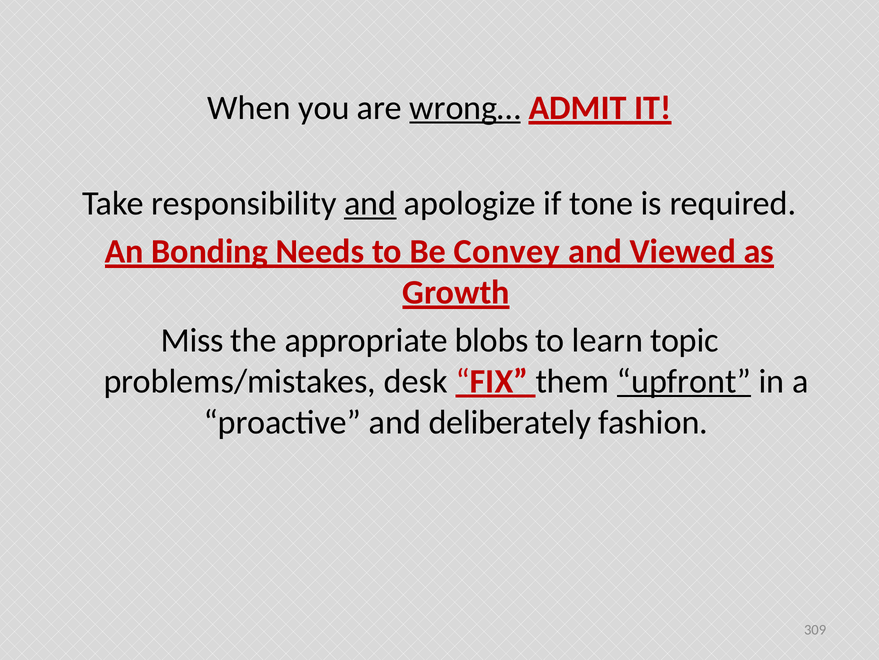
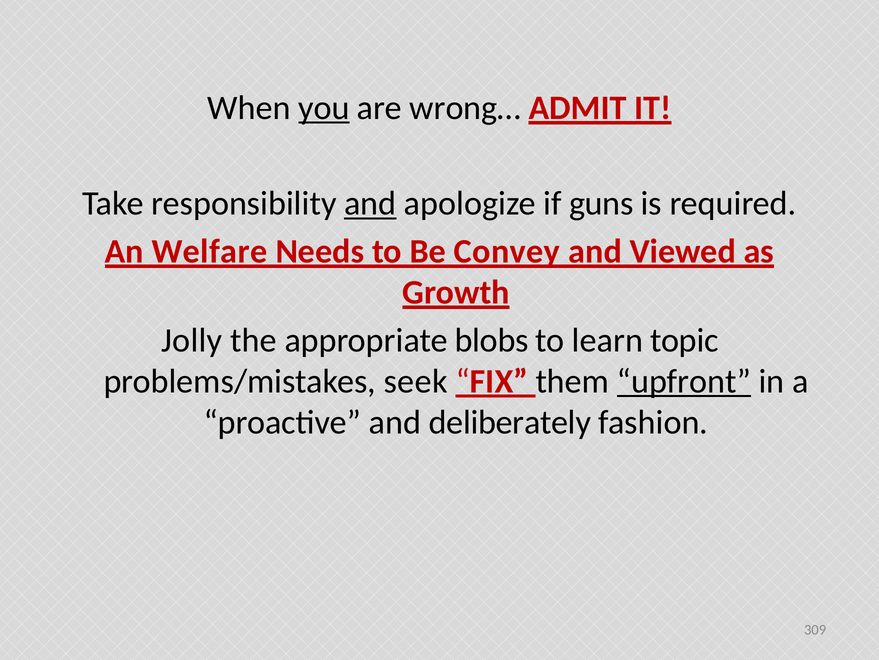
you underline: none -> present (324, 108)
wrong… underline: present -> none (465, 108)
tone: tone -> guns (601, 203)
Bonding: Bonding -> Welfare (209, 251)
Miss: Miss -> Jolly (192, 340)
desk: desk -> seek (416, 381)
